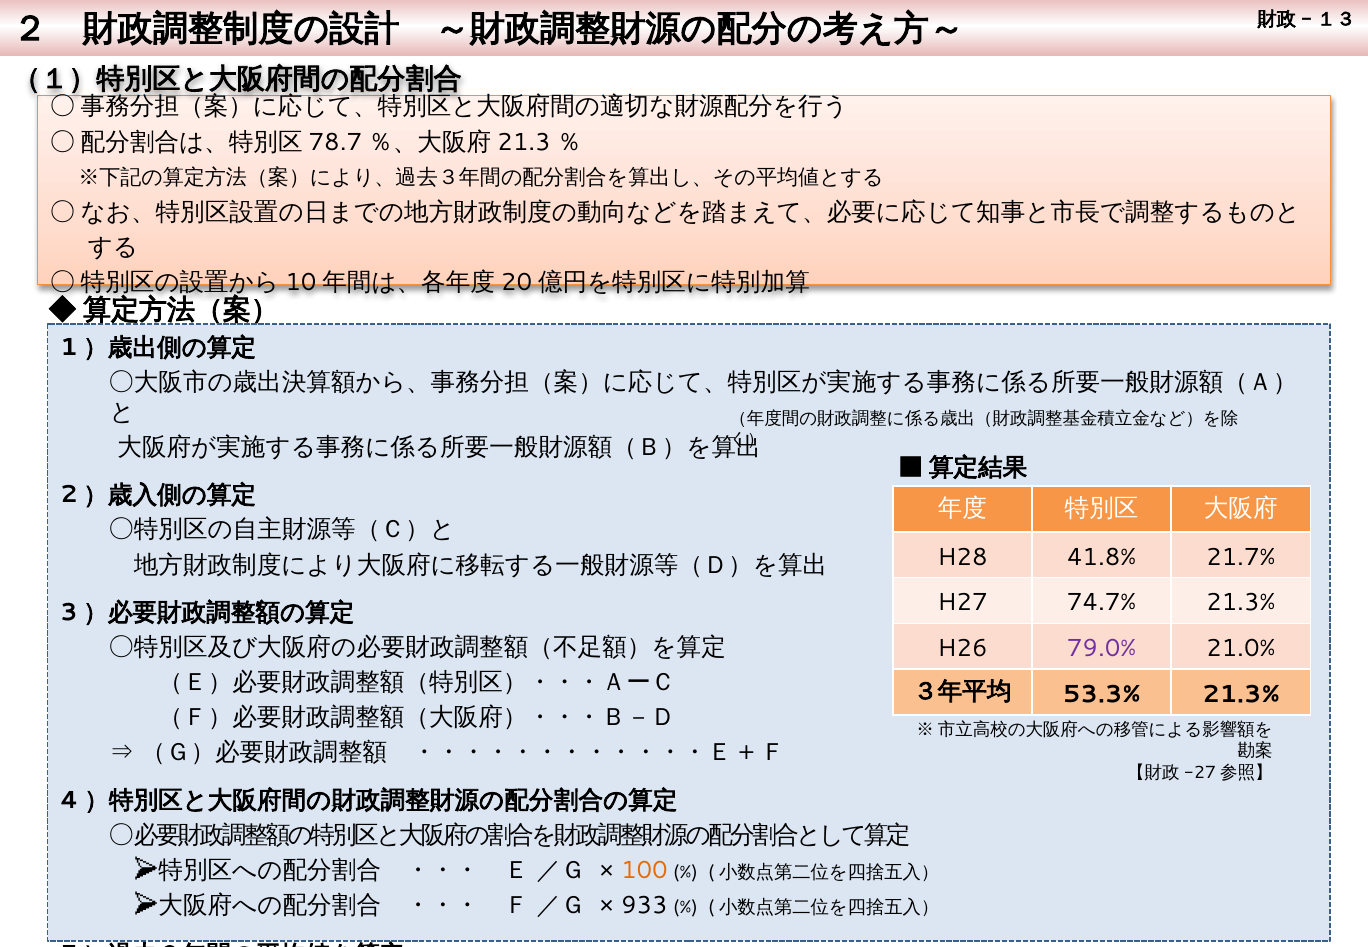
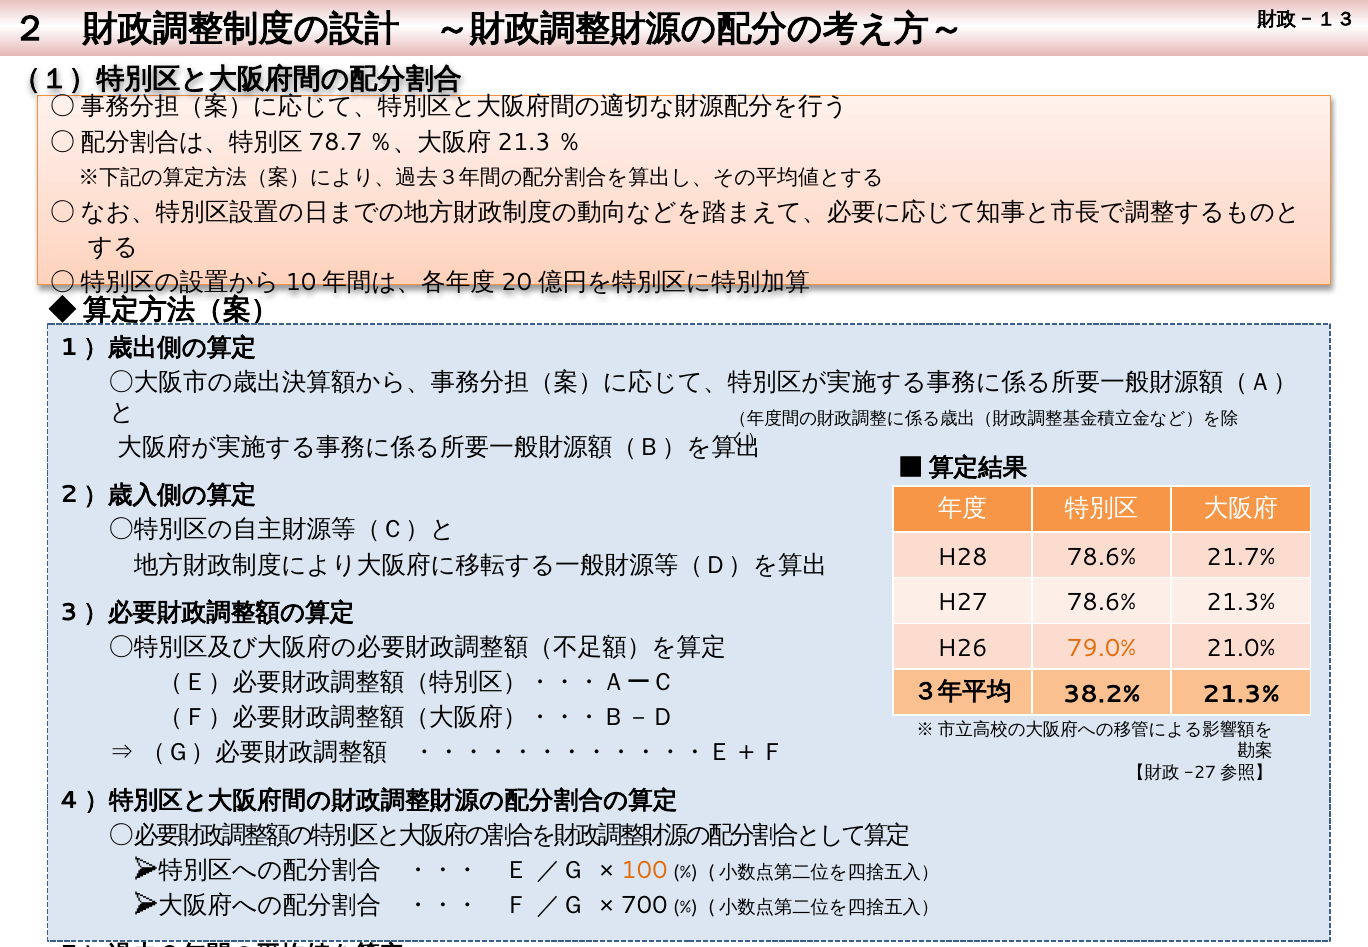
H28 41.8%: 41.8% -> 78.6% (1102, 557)
H27 74.7%: 74.7% -> 78.6% (1102, 603)
79.0% colour: purple -> orange (1102, 649)
53.3%: 53.3% -> 38.2% (1102, 694)
933: 933 -> 700 (644, 905)
